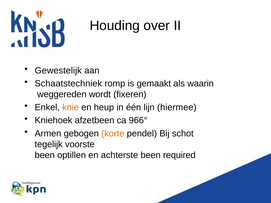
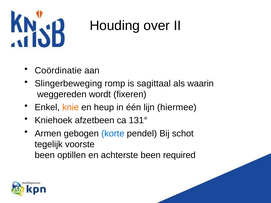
Gewestelijk: Gewestelijk -> Coördinatie (58, 71)
Schaatstechniek: Schaatstechniek -> Slingerbeweging (68, 84)
gemaakt: gemaakt -> sagittaal (154, 84)
966°: 966° -> 131° (138, 121)
korte colour: orange -> blue (113, 134)
